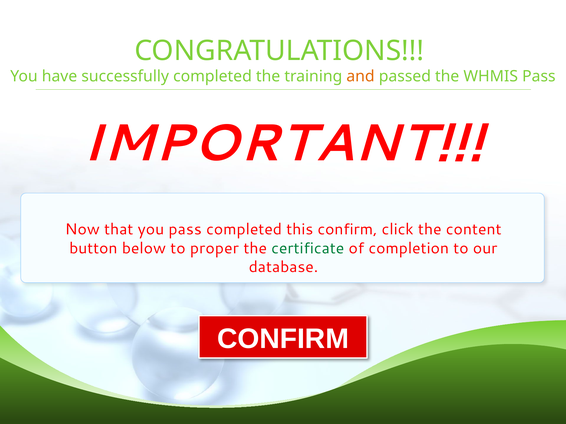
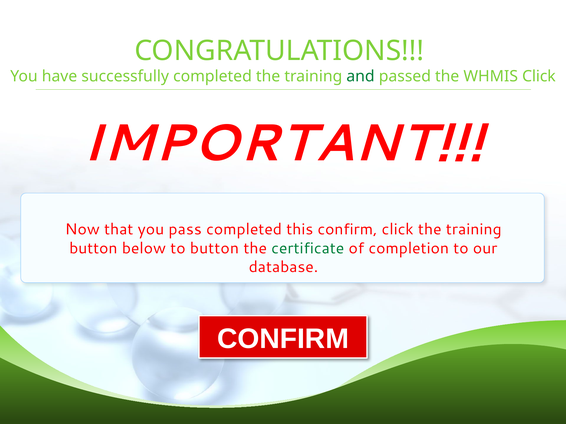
and colour: orange -> green (361, 77)
WHMIS Pass: Pass -> Click (539, 77)
click the content: content -> training (474, 230)
to proper: proper -> button (214, 248)
